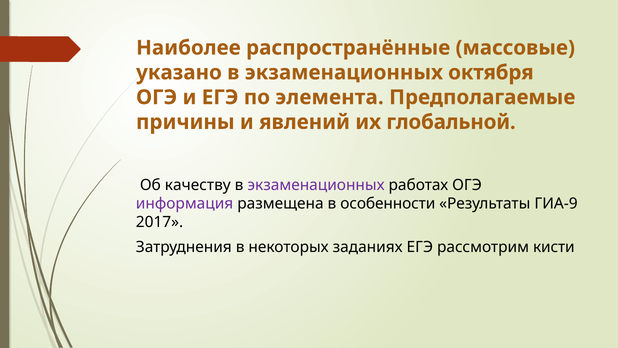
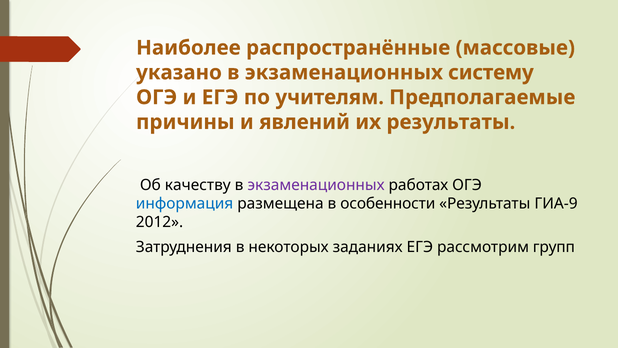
октября: октября -> систему (491, 72)
элемента: элемента -> учителям (330, 97)
их глобальной: глобальной -> результаты (451, 122)
информация colour: purple -> blue (185, 203)
2017: 2017 -> 2012 (160, 222)
кисти: кисти -> групп (554, 247)
